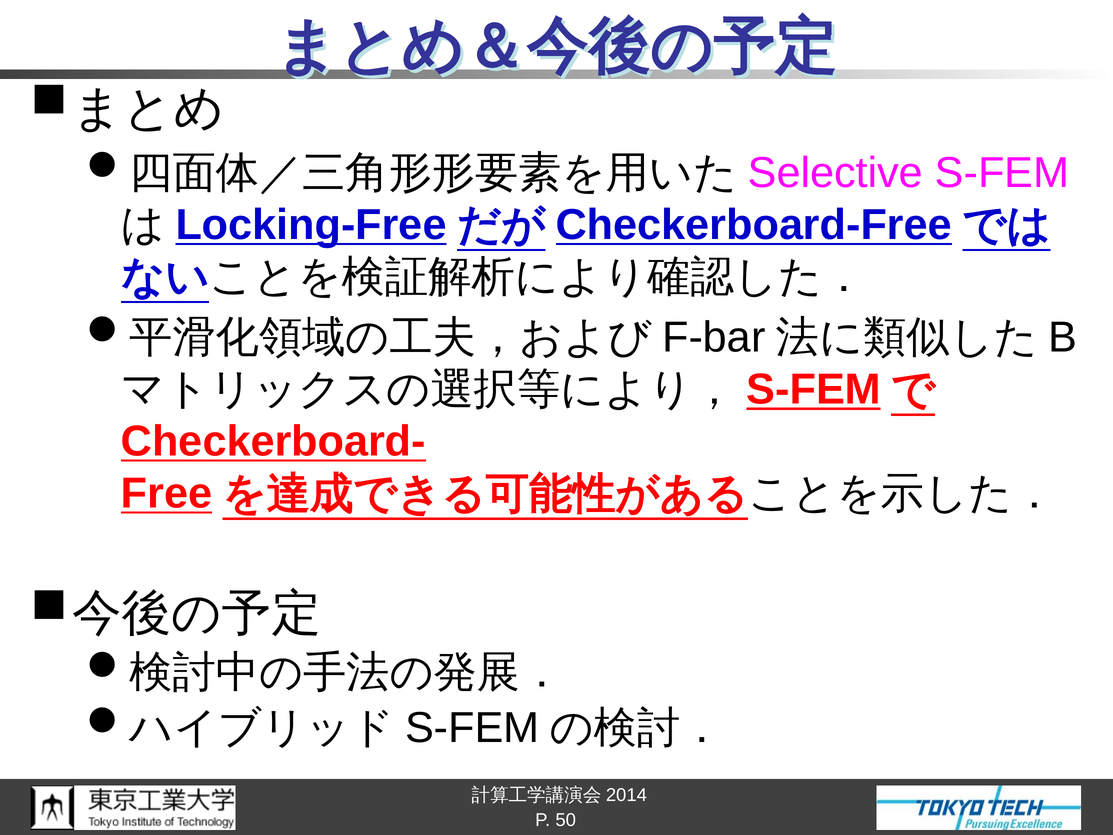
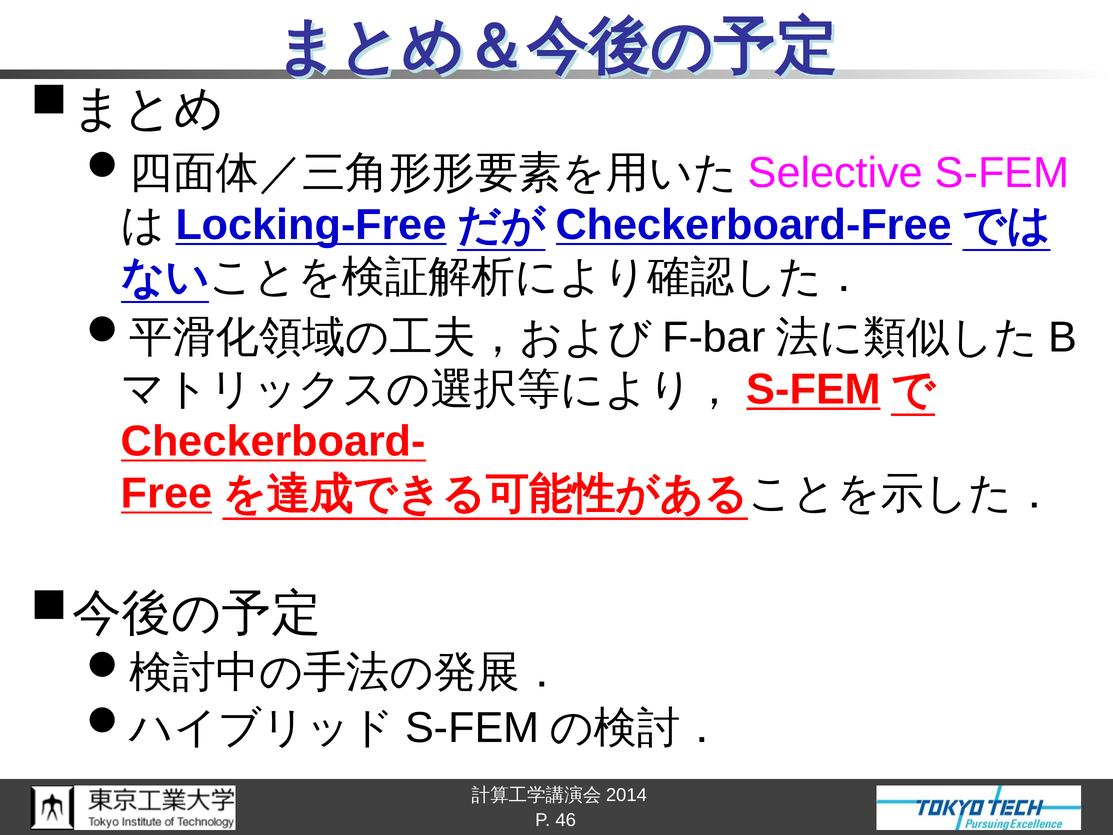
50: 50 -> 46 (566, 820)
